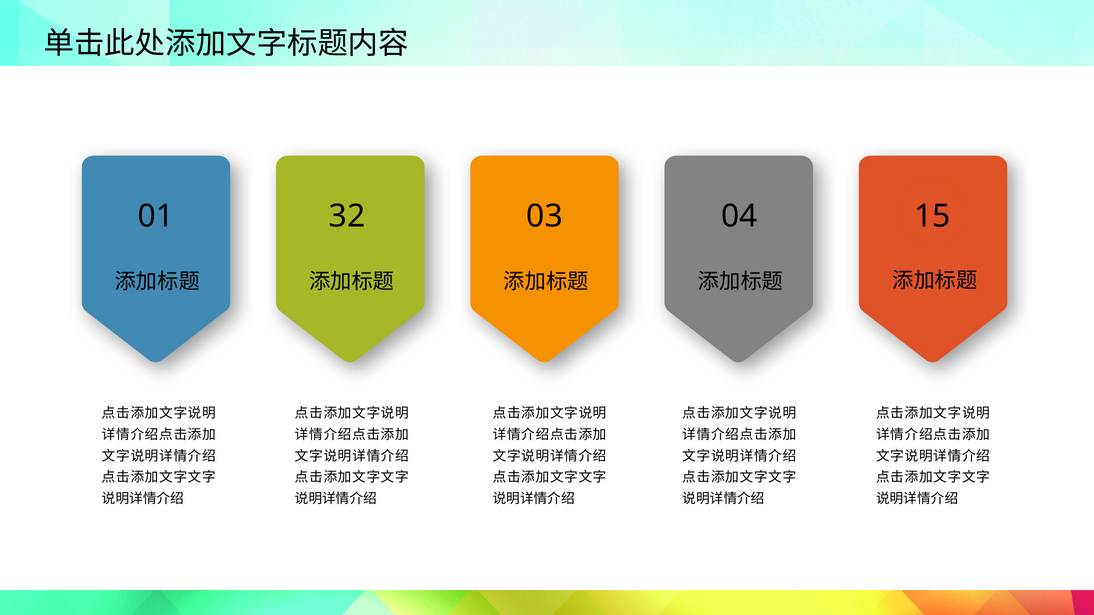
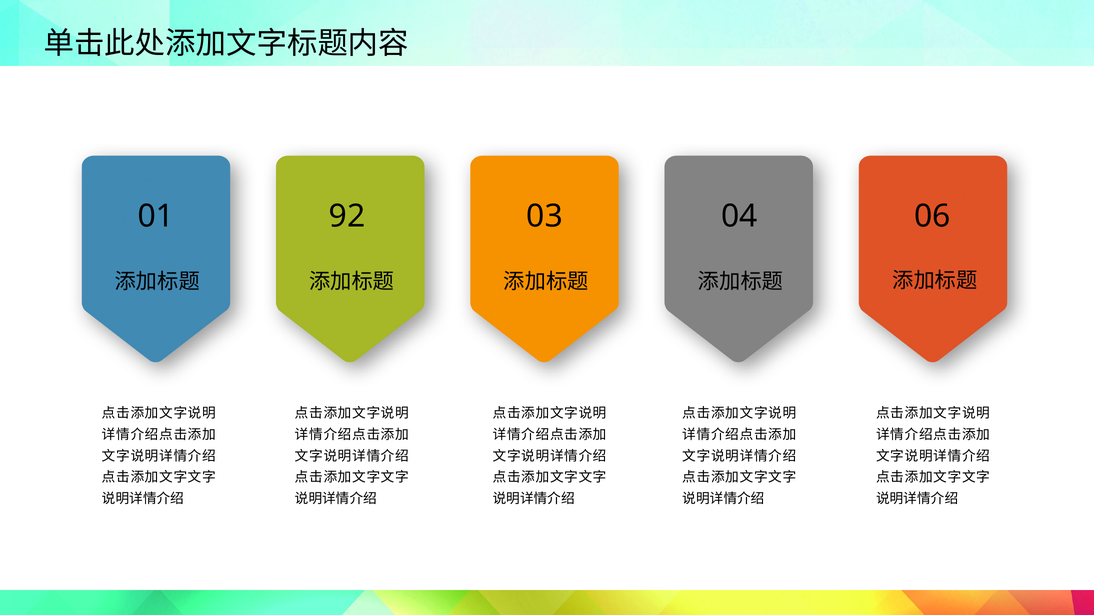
32: 32 -> 92 (347, 216)
15: 15 -> 06 (932, 216)
